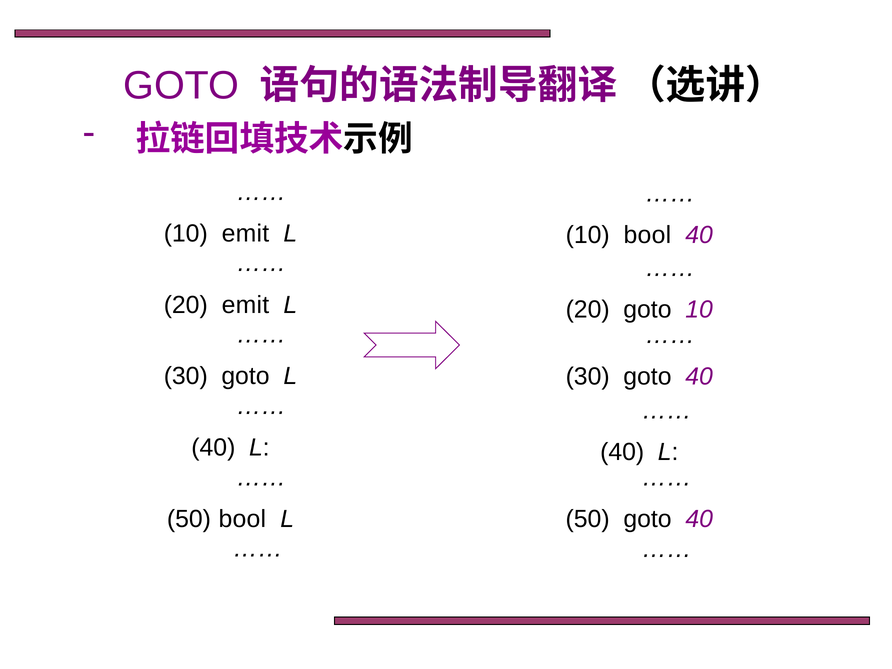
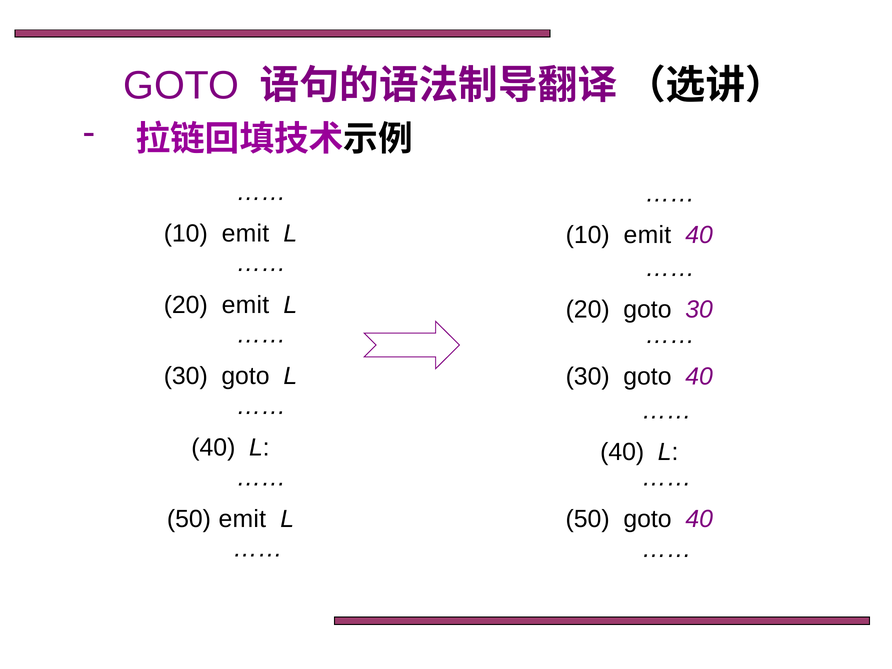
bool: bool -> emit (647, 235)
goto 10: 10 -> 30 (699, 310)
50 bool: bool -> emit (242, 519)
